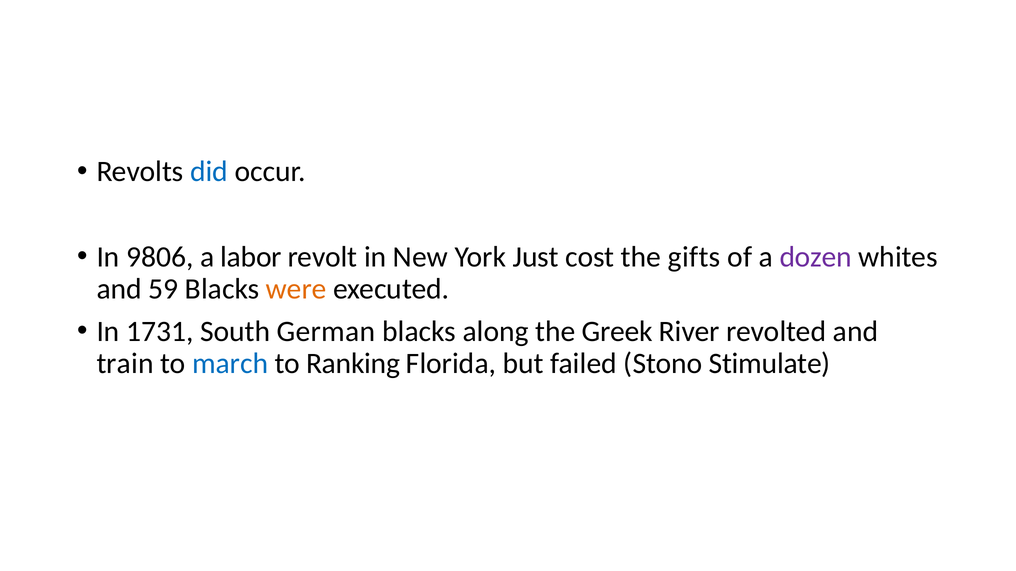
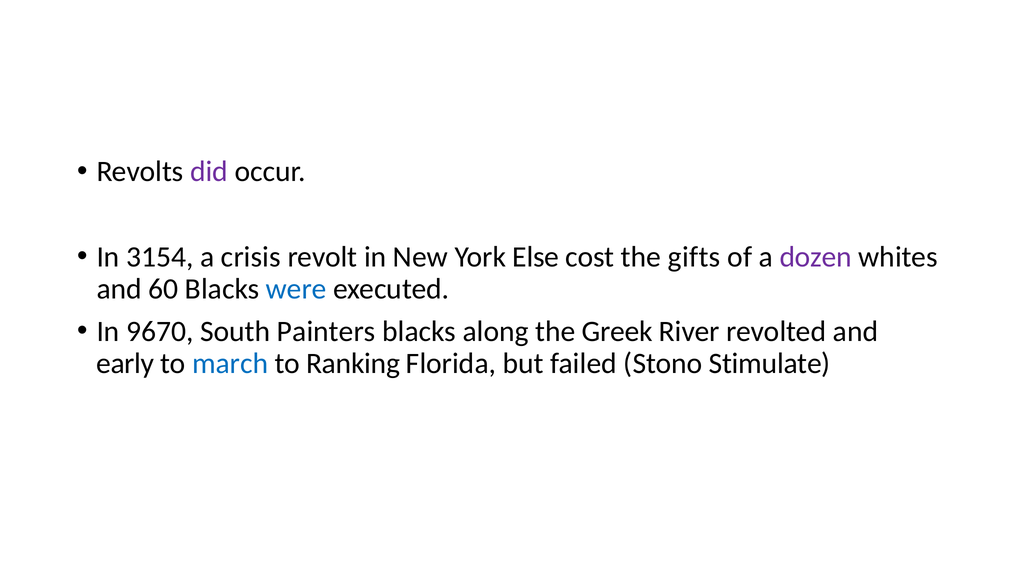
did colour: blue -> purple (209, 172)
9806: 9806 -> 3154 (160, 257)
labor: labor -> crisis (251, 257)
Just: Just -> Else (536, 257)
59: 59 -> 60 (163, 289)
were colour: orange -> blue (296, 289)
1731: 1731 -> 9670 (160, 332)
German: German -> Painters (326, 332)
train: train -> early (125, 364)
